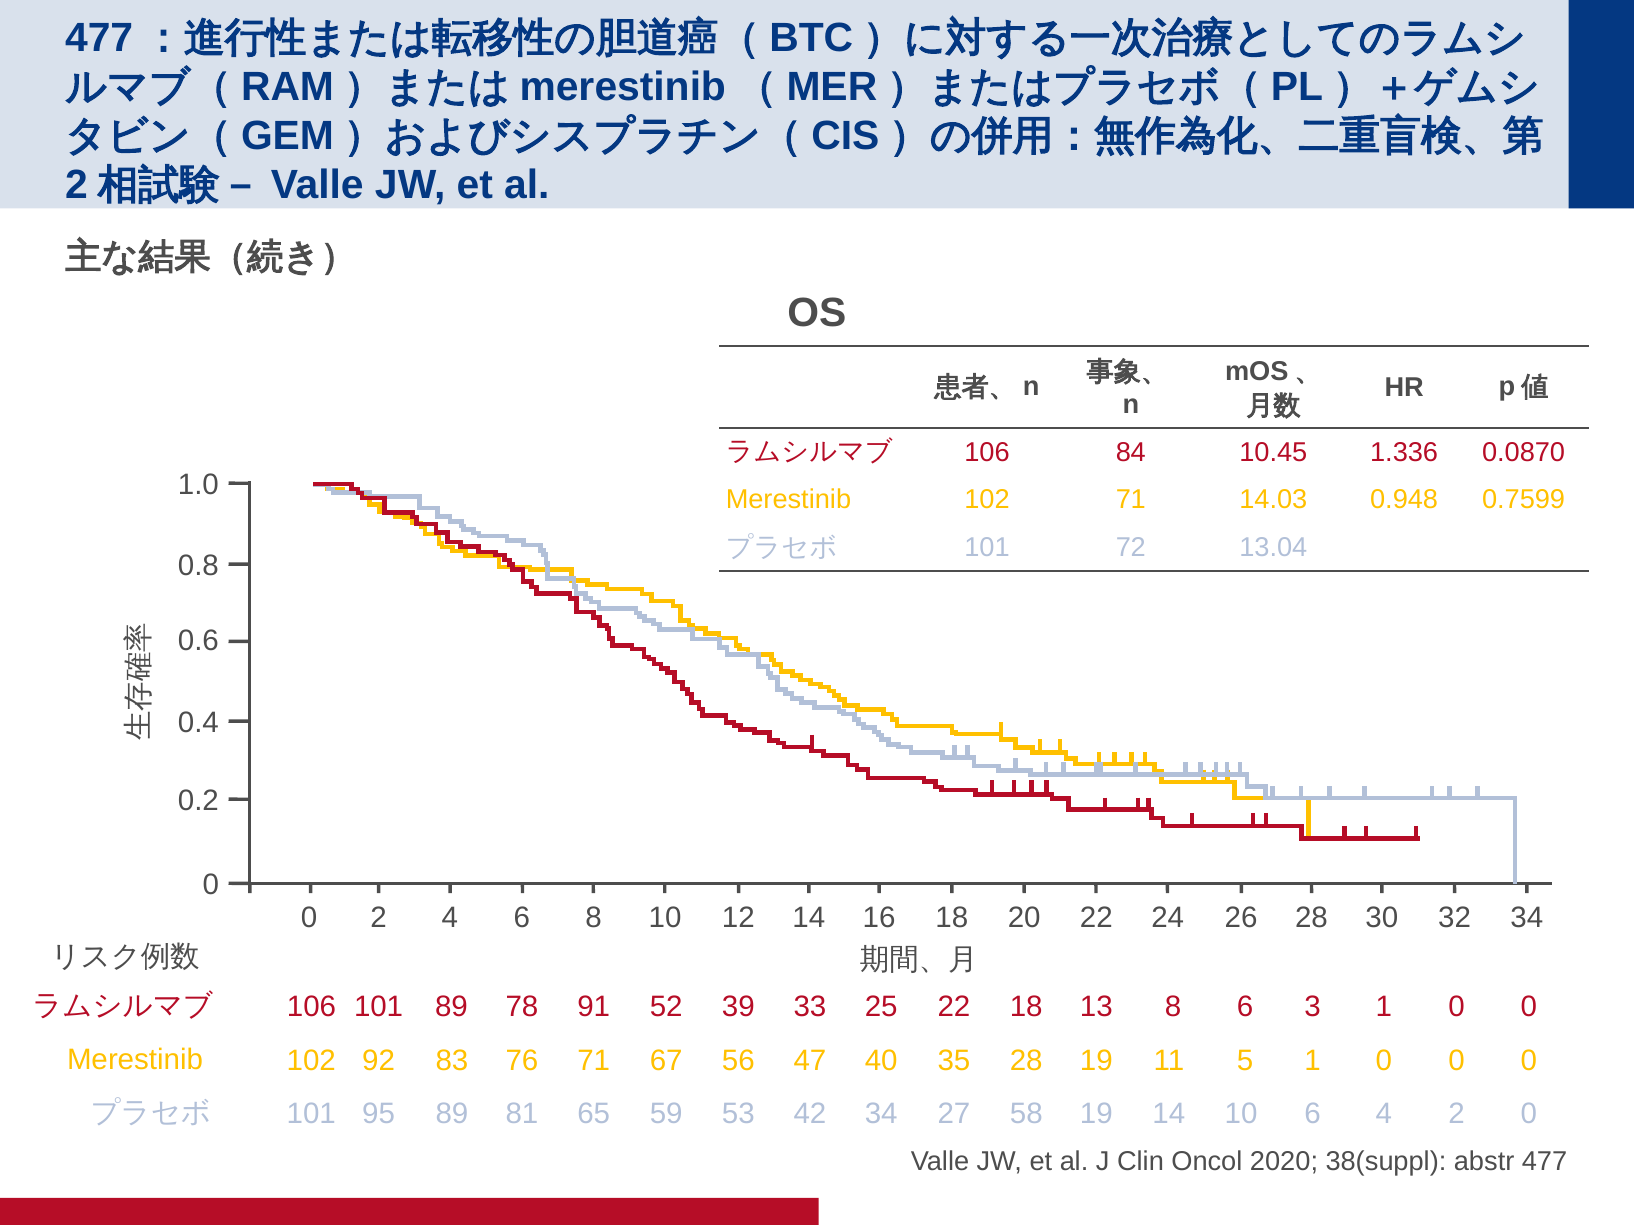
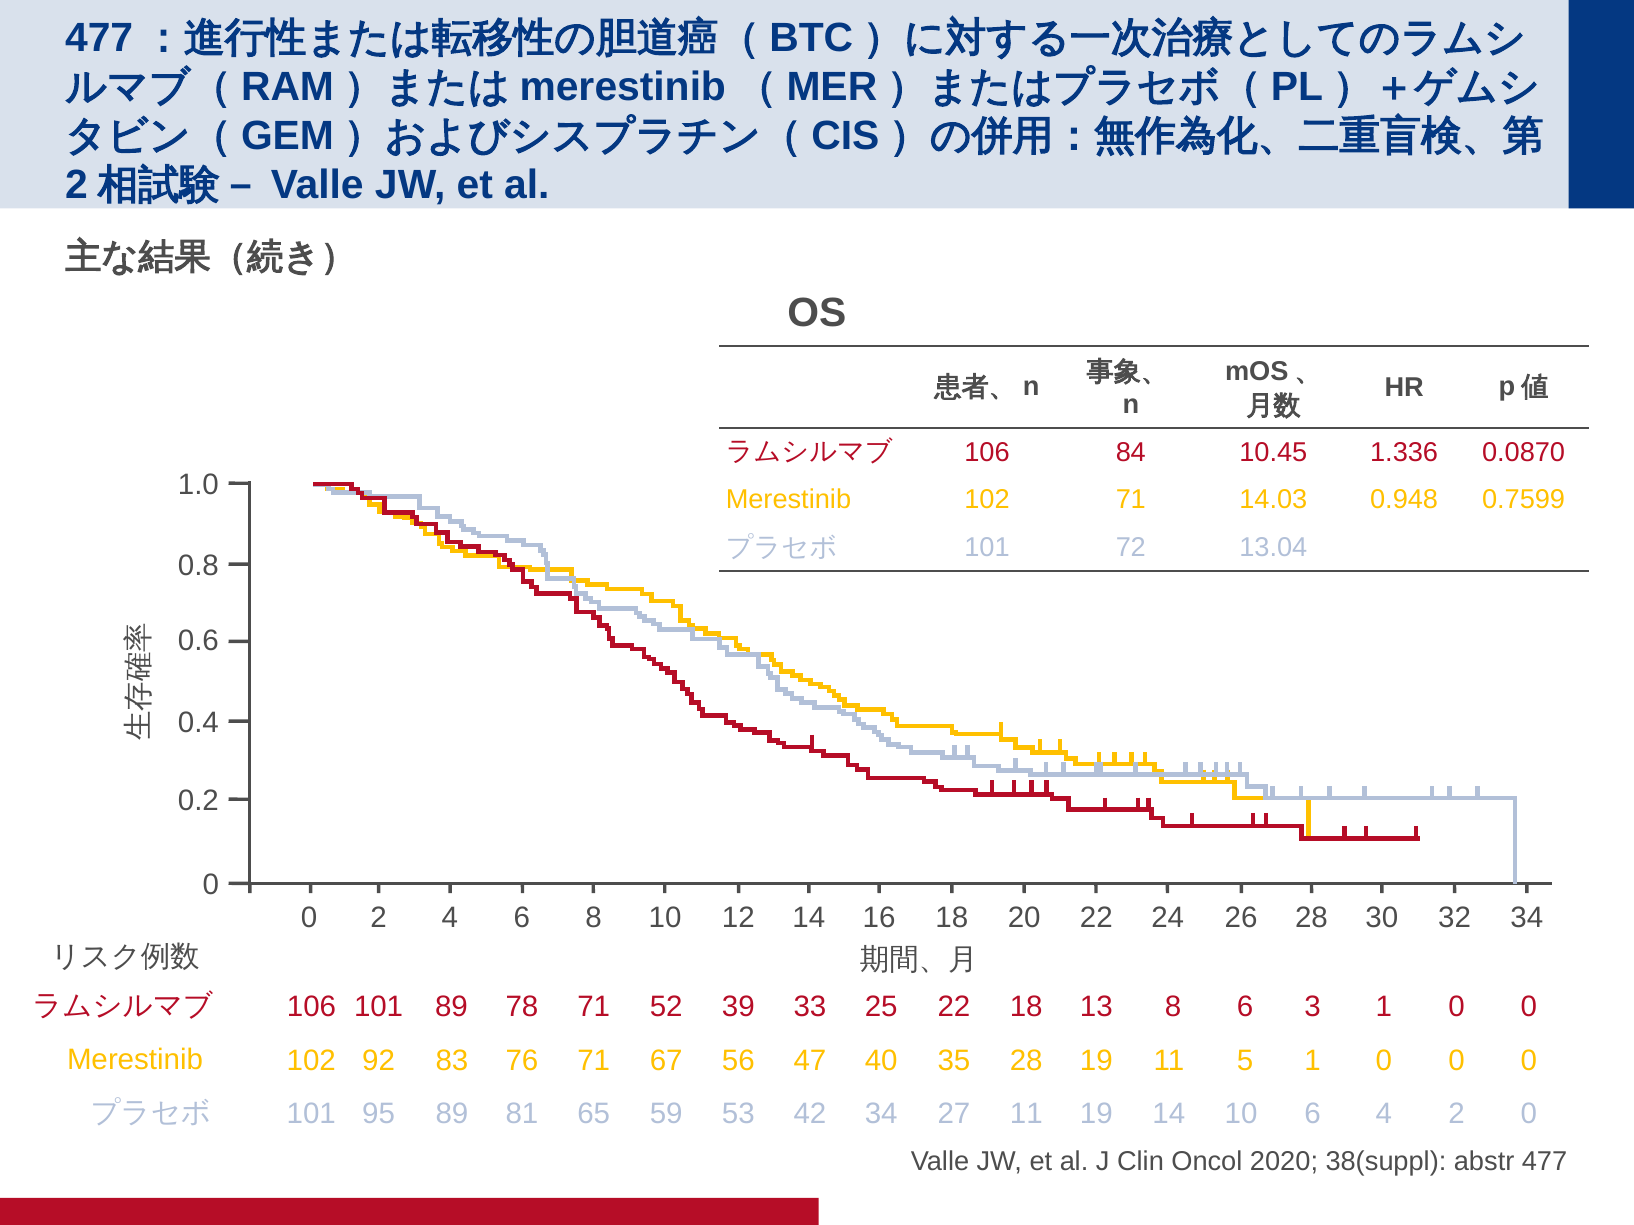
78 91: 91 -> 71 (594, 1008)
27 58: 58 -> 11 (1026, 1114)
